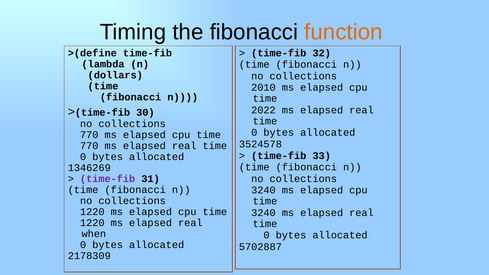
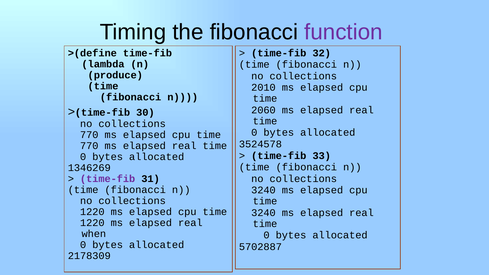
function colour: orange -> purple (344, 32)
dollars: dollars -> produce (115, 75)
2022: 2022 -> 2060 (263, 110)
